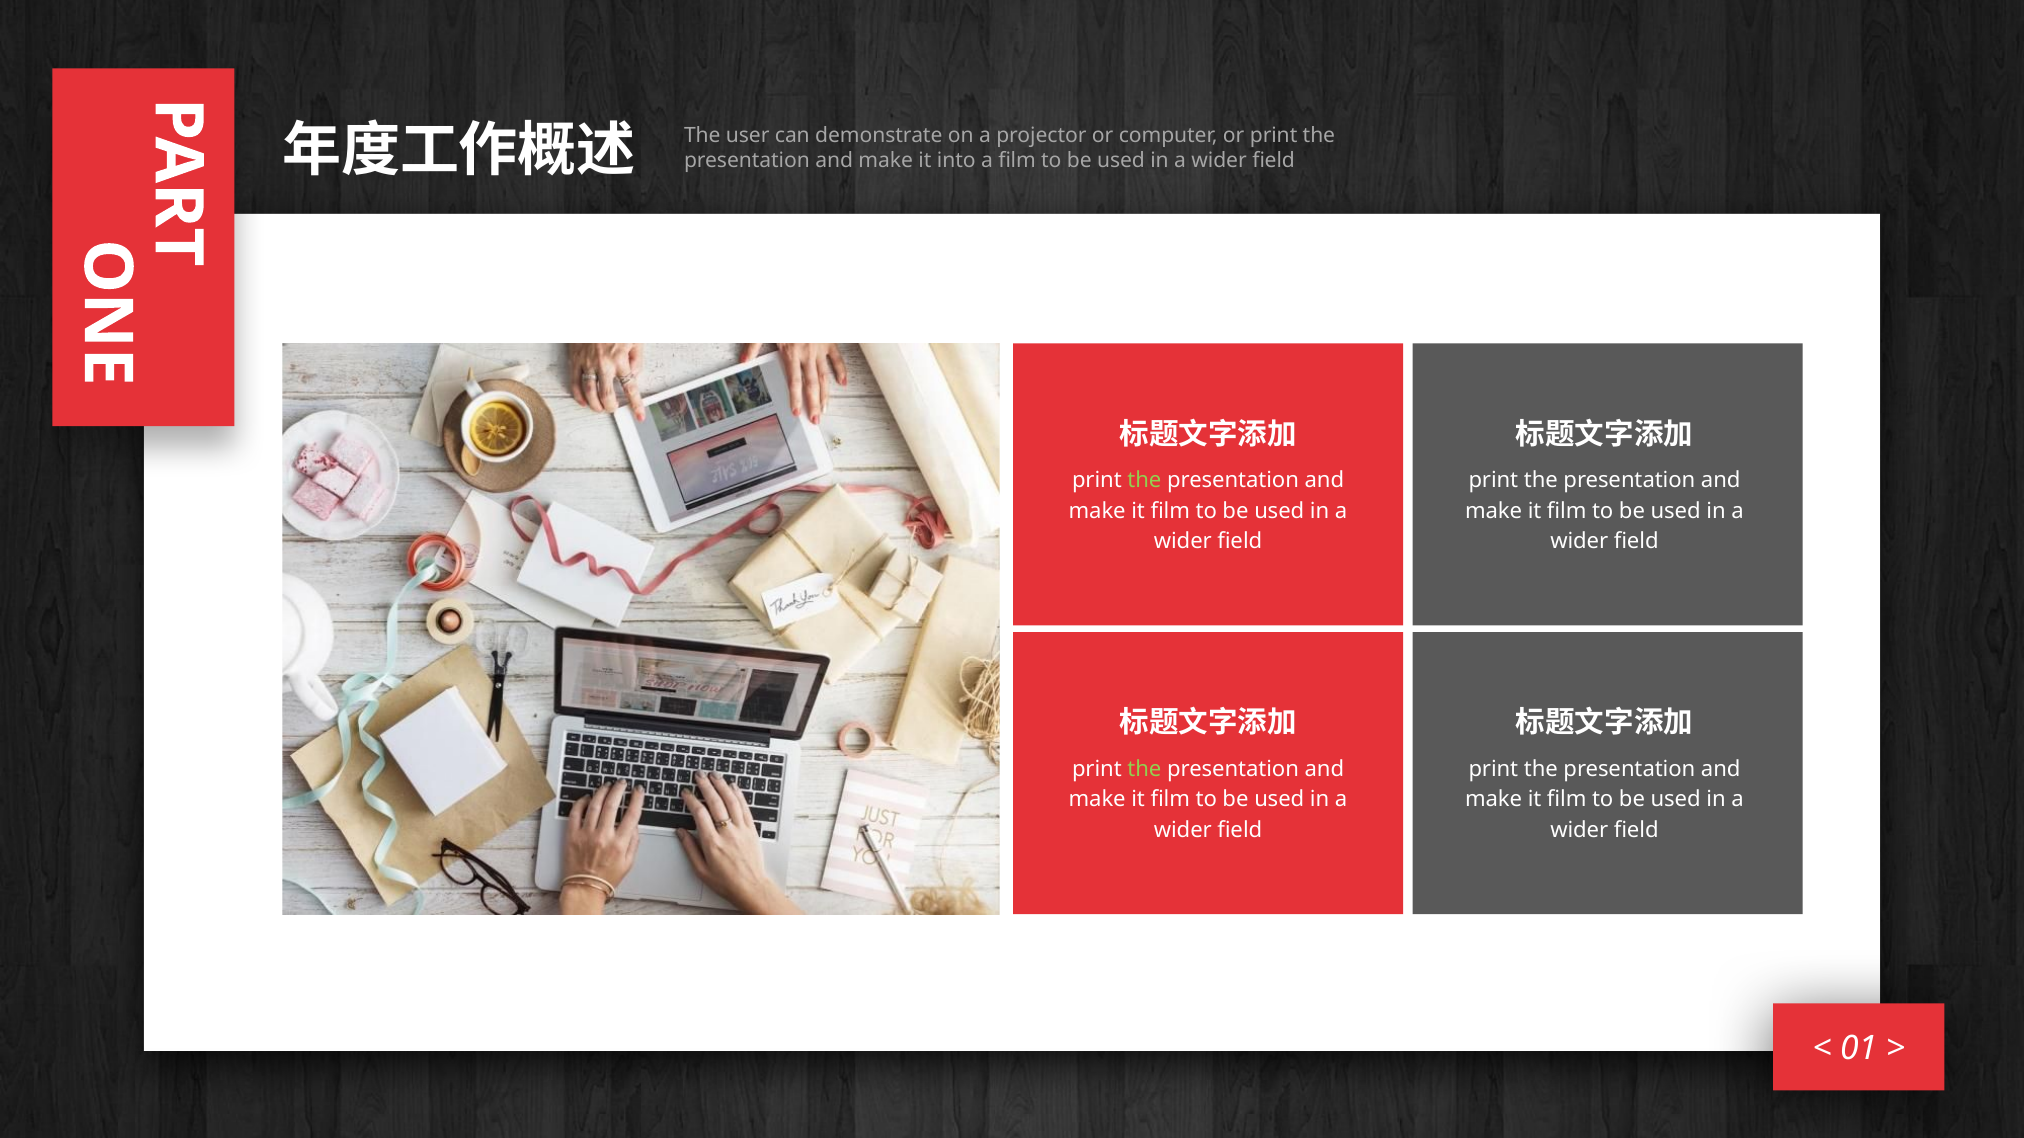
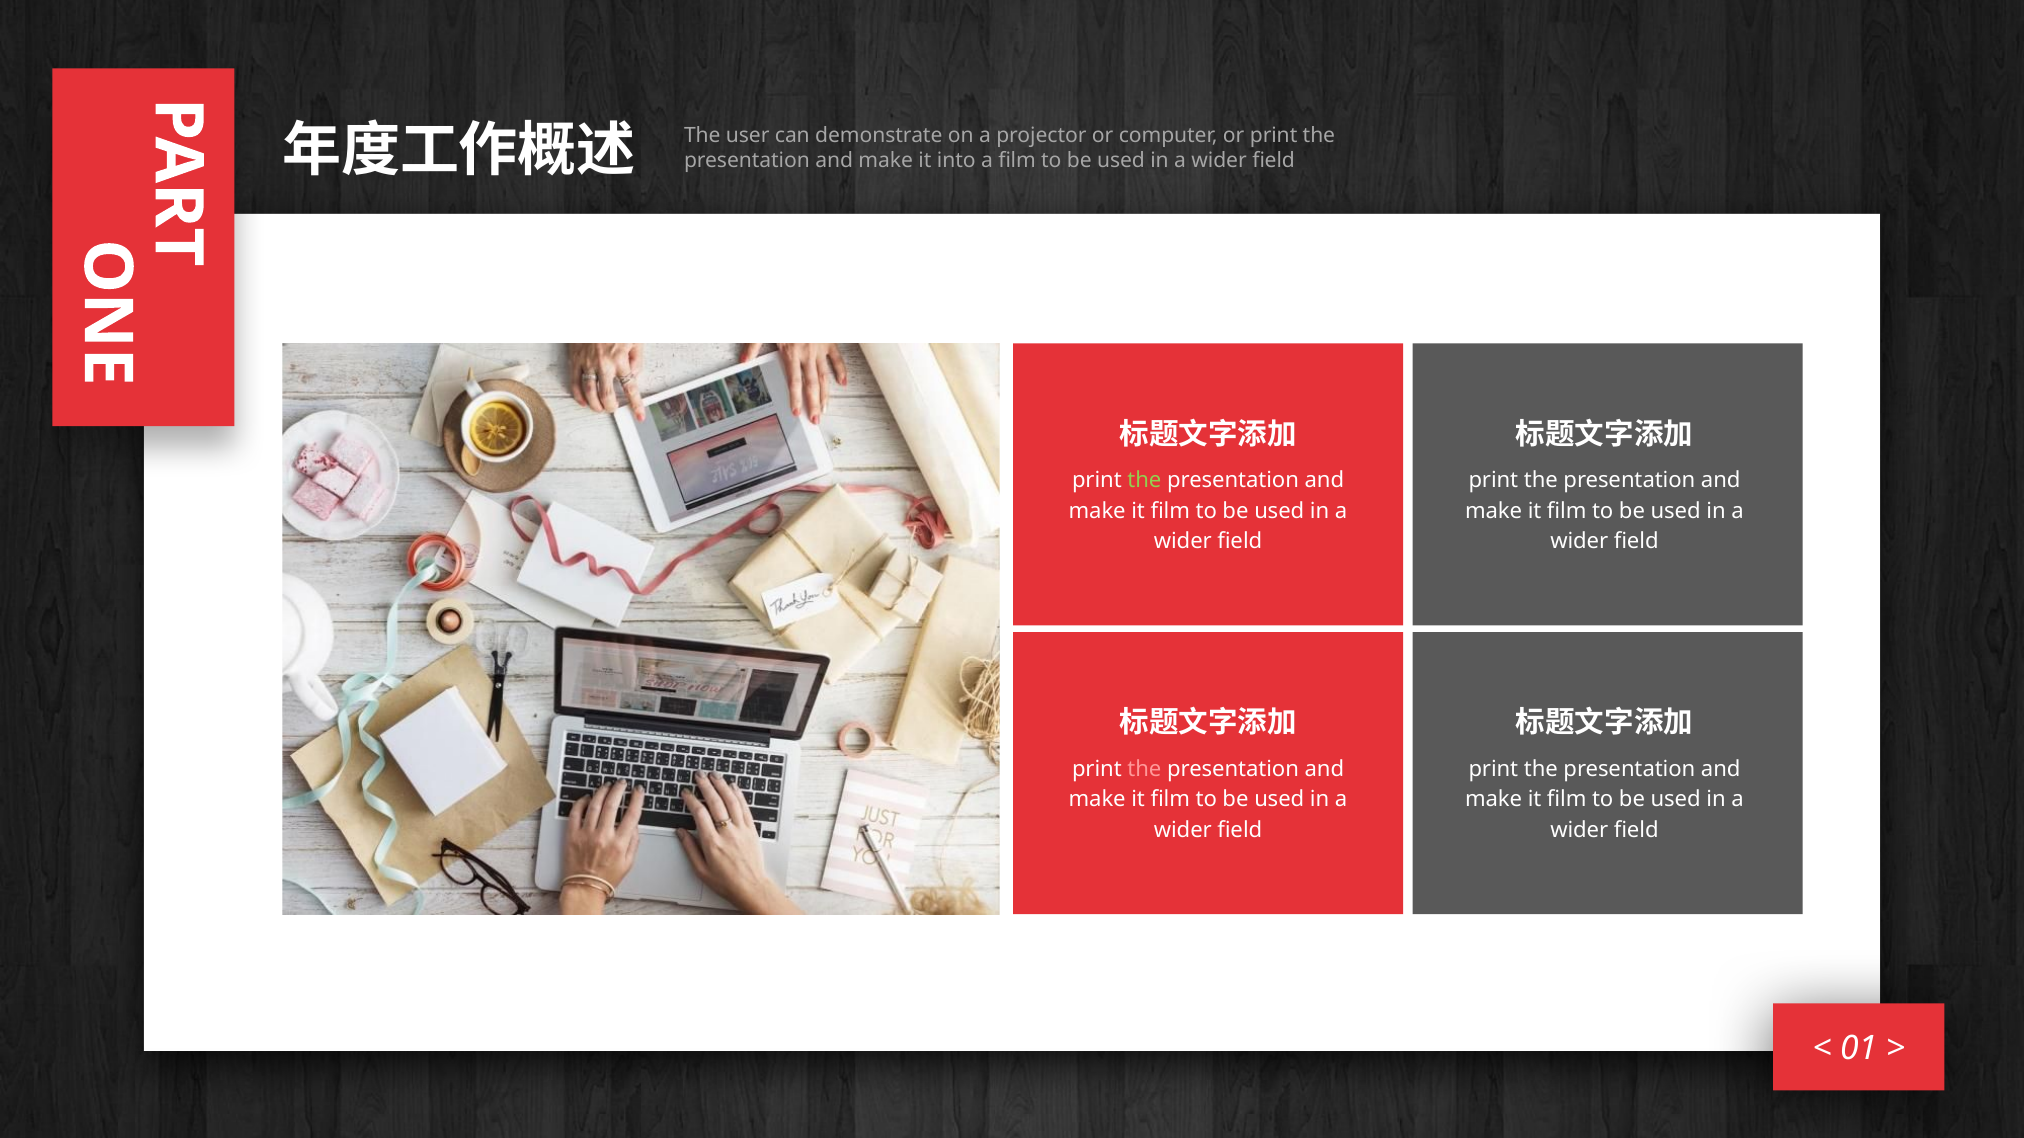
the colour: light green -> pink (1144, 770)
